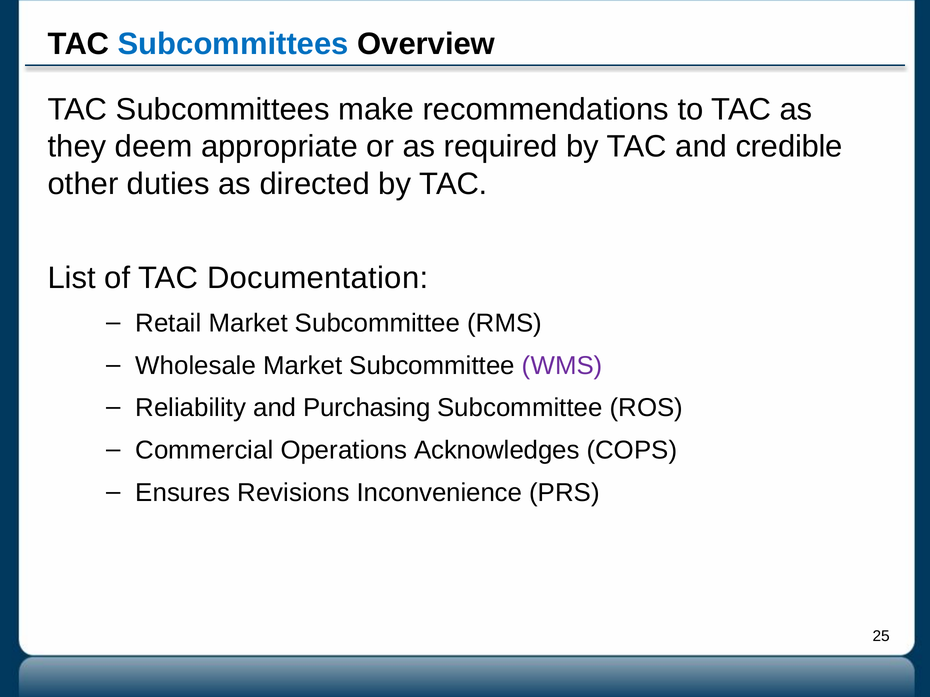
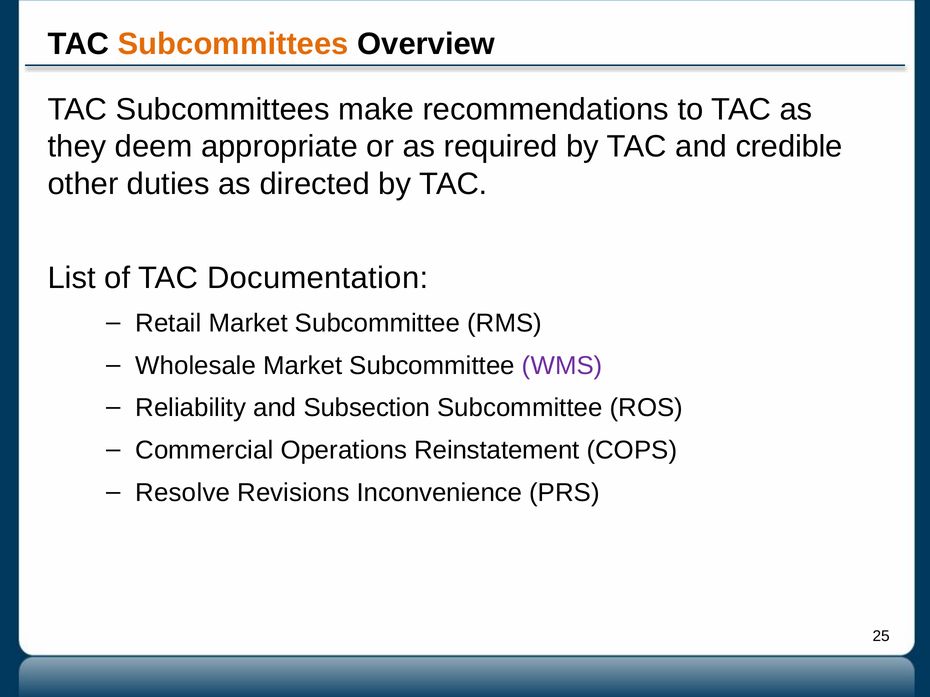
Subcommittees colour: blue -> orange (233, 44)
Purchasing: Purchasing -> Subsection (367, 408)
Acknowledges: Acknowledges -> Reinstatement (497, 451)
Ensures: Ensures -> Resolve (183, 493)
